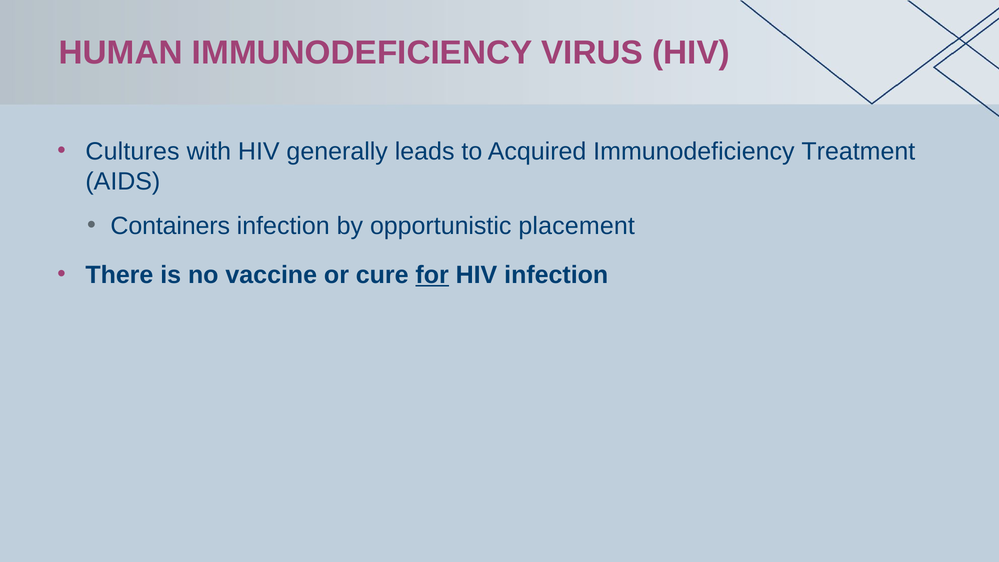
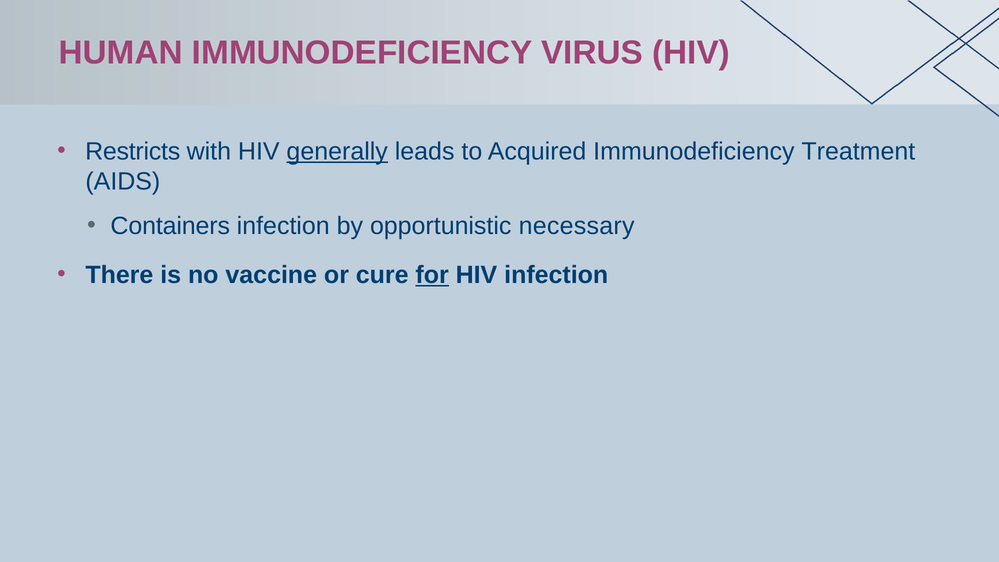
Cultures: Cultures -> Restricts (133, 152)
generally underline: none -> present (337, 152)
placement: placement -> necessary (577, 226)
